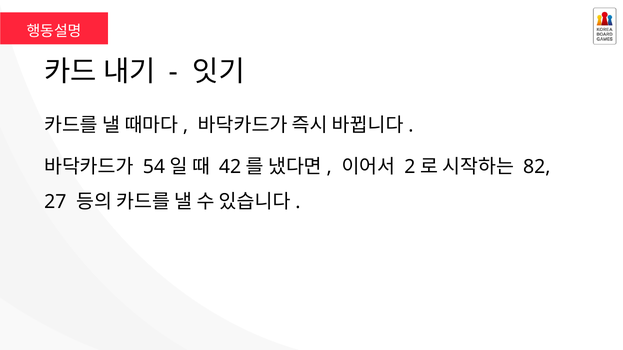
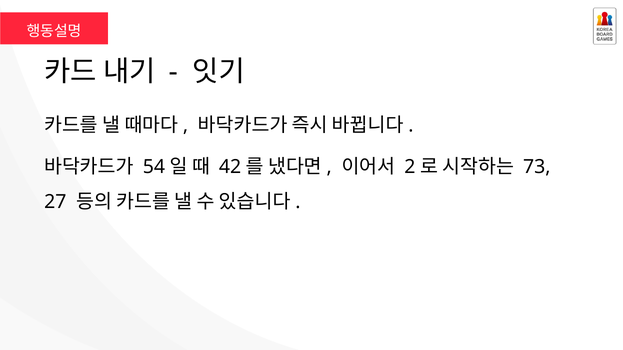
82: 82 -> 73 (537, 167)
